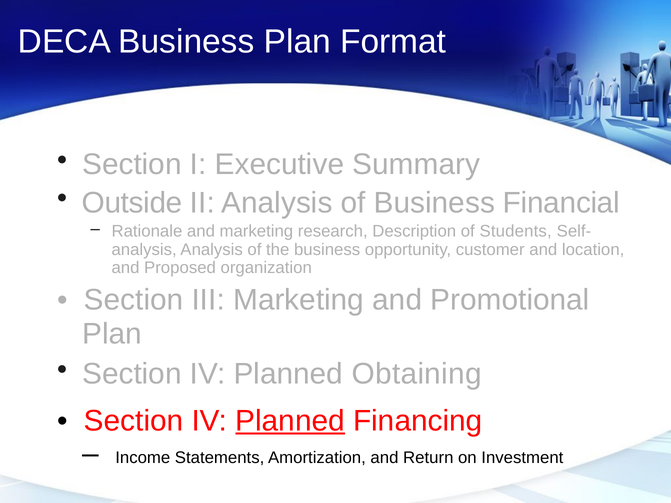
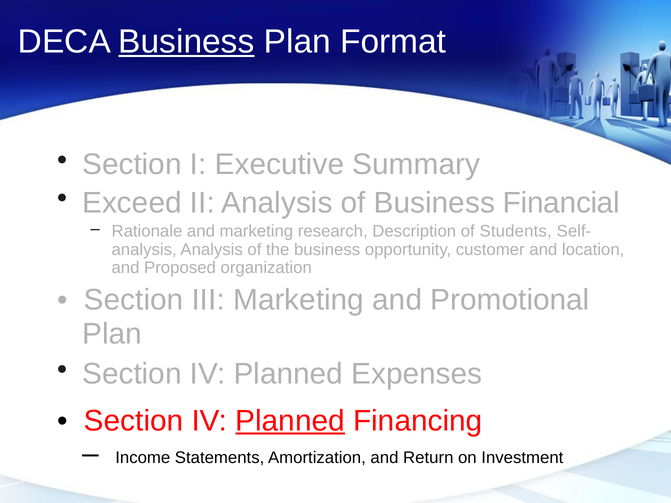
Business underline: none -> present (186, 41)
Outside: Outside -> Exceed (132, 203)
Obtaining: Obtaining -> Expenses (417, 374)
